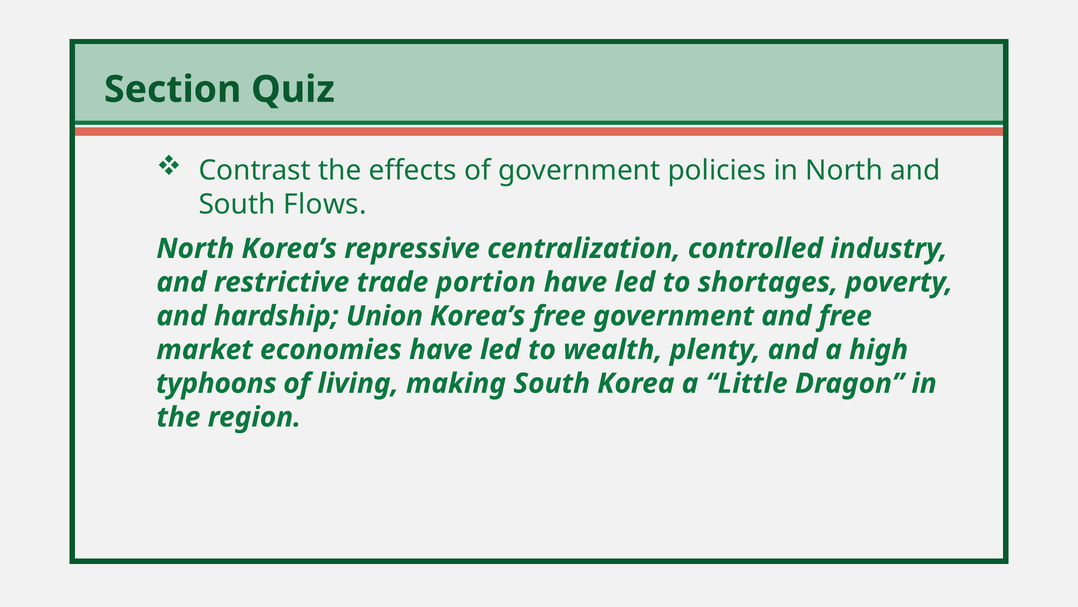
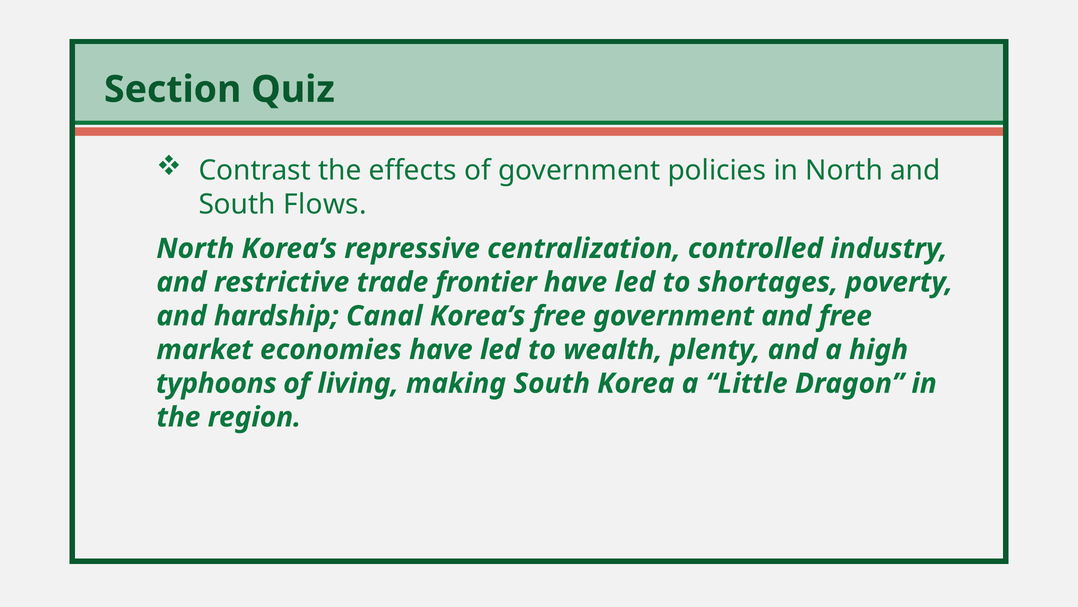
portion: portion -> frontier (486, 282)
Union: Union -> Canal (384, 316)
